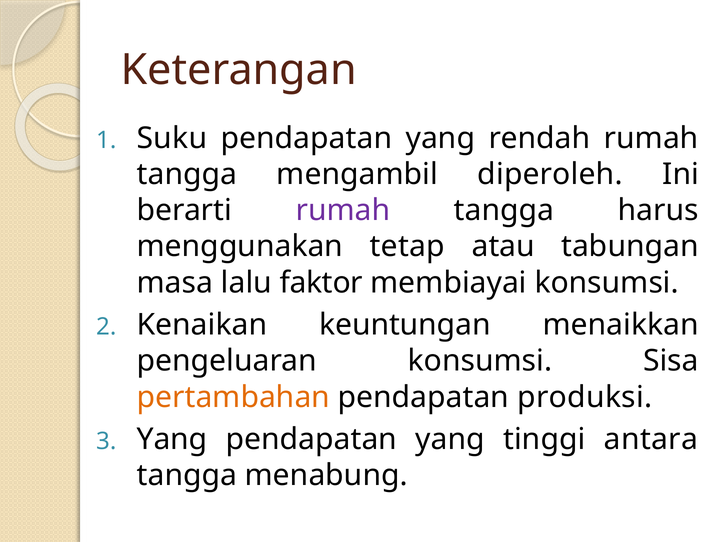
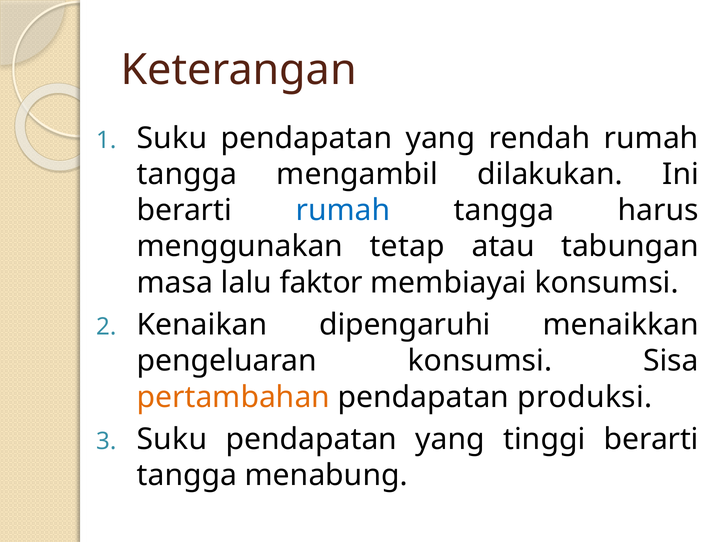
diperoleh: diperoleh -> dilakukan (550, 174)
rumah colour: purple -> blue (343, 211)
keuntungan: keuntungan -> dipengaruhi (405, 325)
Yang: Yang -> Suku (172, 439)
tinggi antara: antara -> berarti (651, 439)
